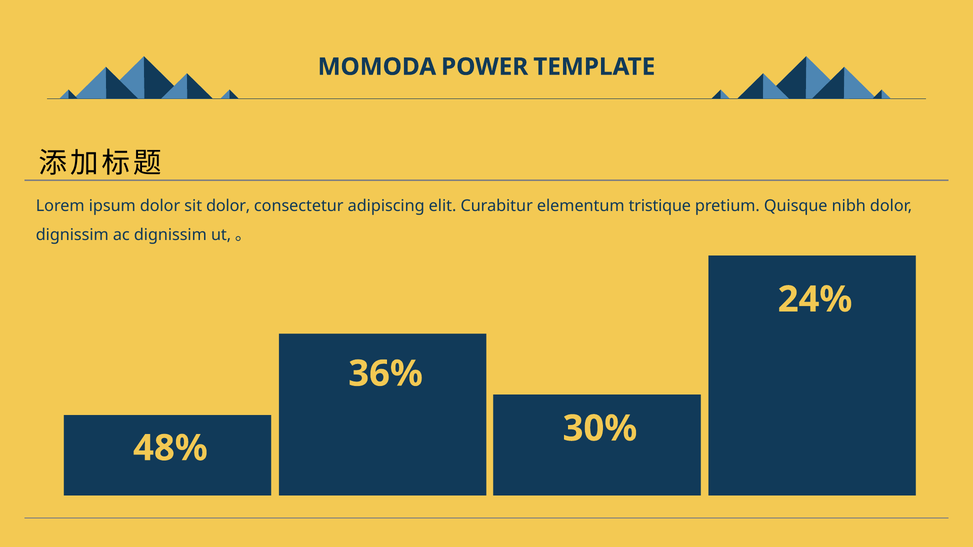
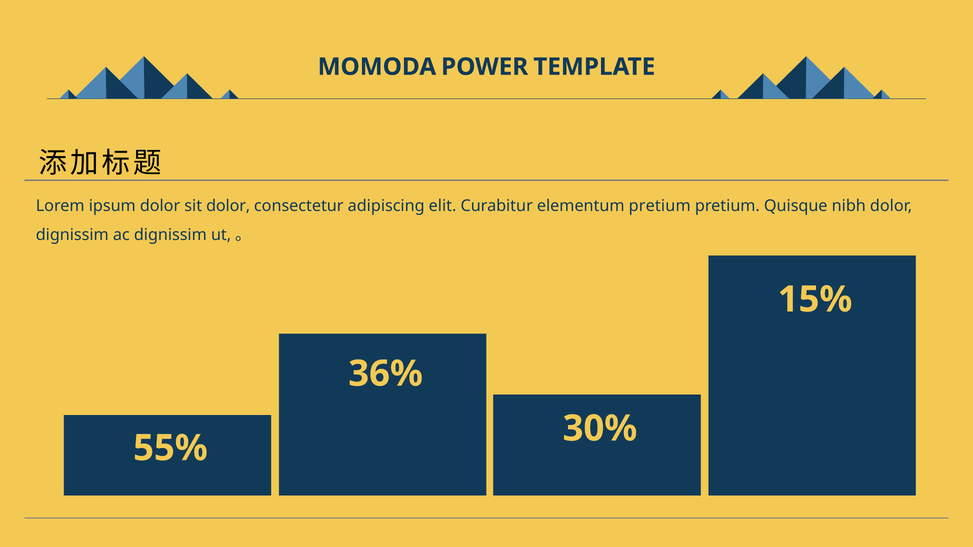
elementum tristique: tristique -> pretium (660, 206)
24%: 24% -> 15% (815, 300)
48%: 48% -> 55% (170, 448)
